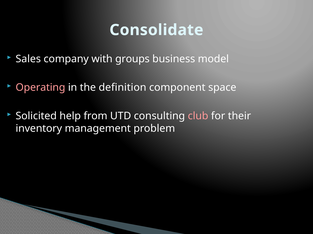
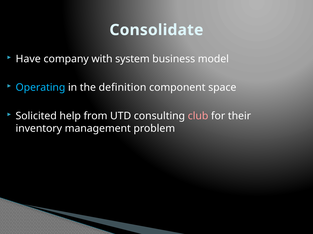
Sales: Sales -> Have (28, 59)
groups: groups -> system (132, 59)
Operating colour: pink -> light blue (40, 88)
